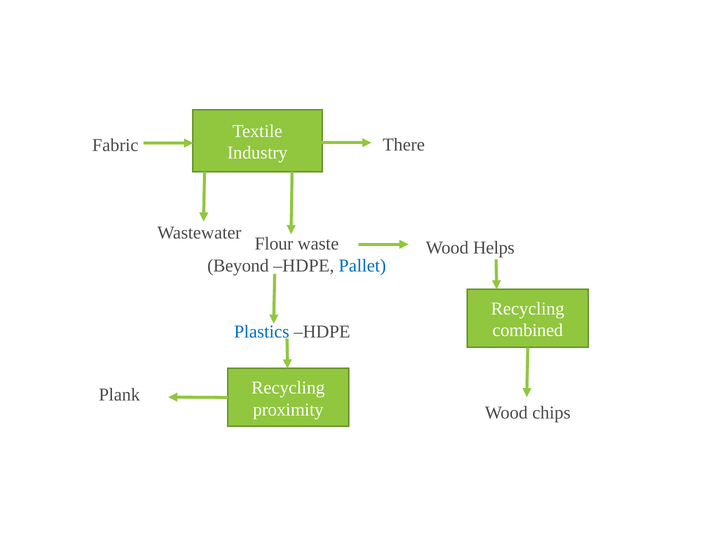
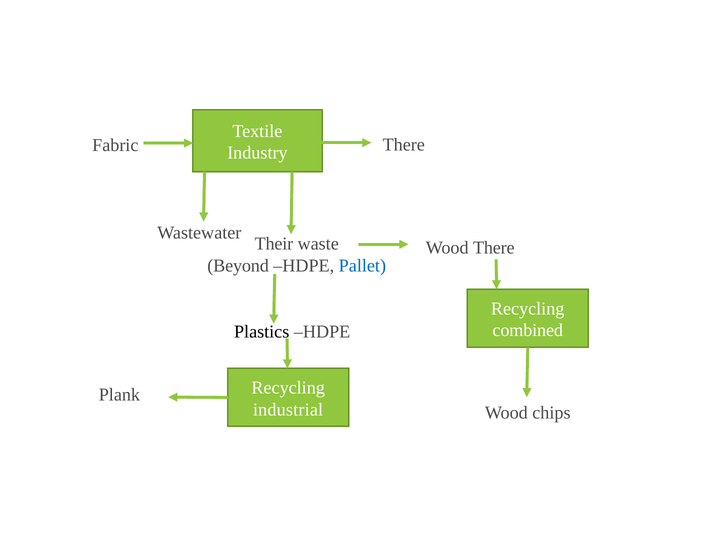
Flour: Flour -> Their (274, 244)
Wood Helps: Helps -> There (494, 248)
Plastics colour: blue -> black (262, 332)
proximity: proximity -> industrial (288, 410)
